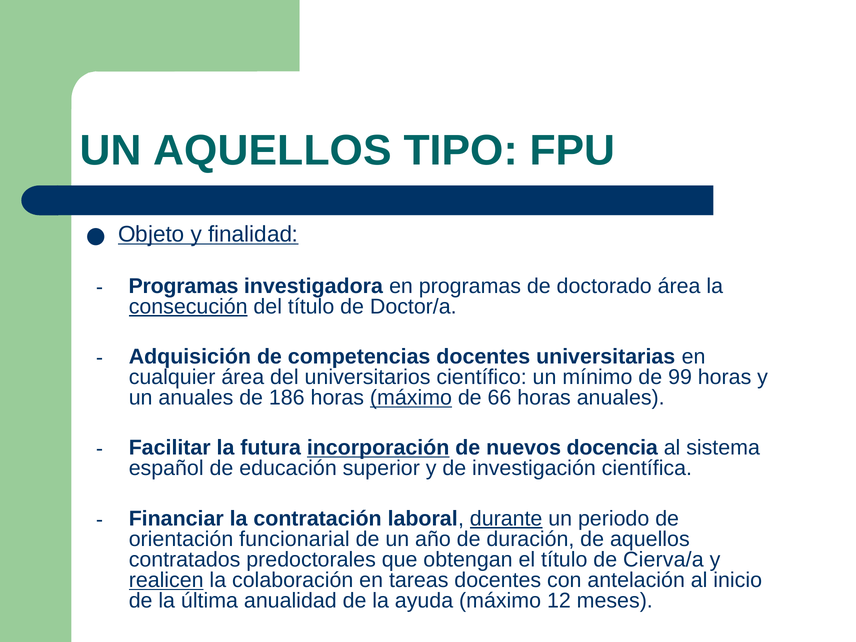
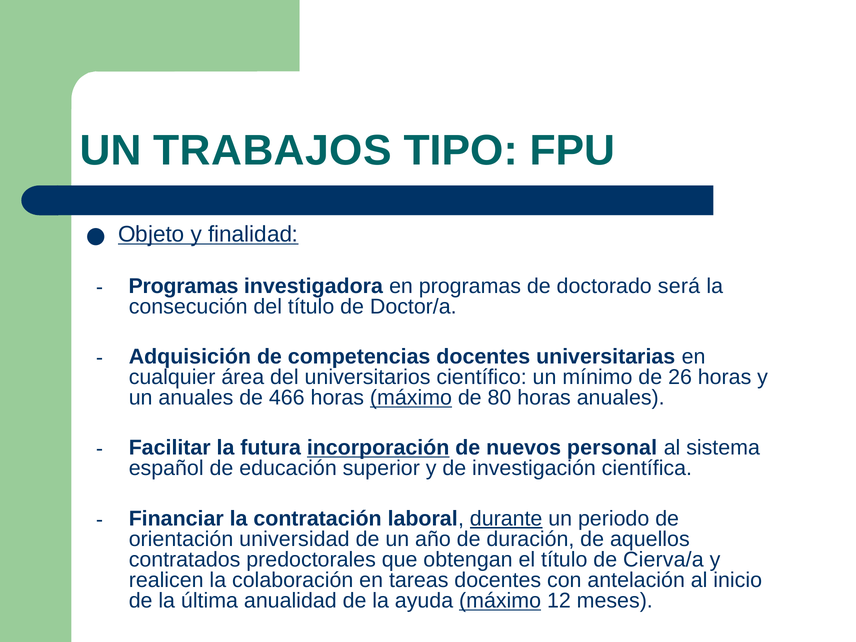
UN AQUELLOS: AQUELLOS -> TRABAJOS (272, 151)
doctorado área: área -> será (679, 286)
consecución underline: present -> none (188, 307)
99: 99 -> 26 (680, 377)
186: 186 -> 466 (287, 398)
66: 66 -> 80 (499, 398)
docencia: docencia -> personal (612, 448)
funcionarial: funcionarial -> universidad (294, 539)
realicen underline: present -> none (166, 580)
máximo underline: none -> present (500, 601)
